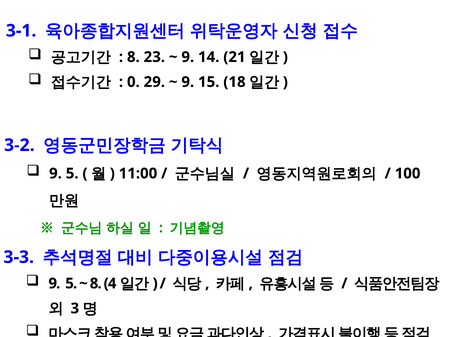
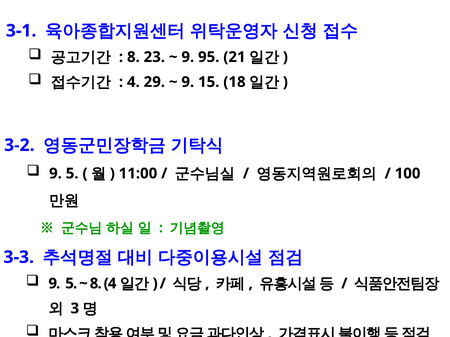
14: 14 -> 95 (209, 57)
0: 0 -> 4 (133, 82)
